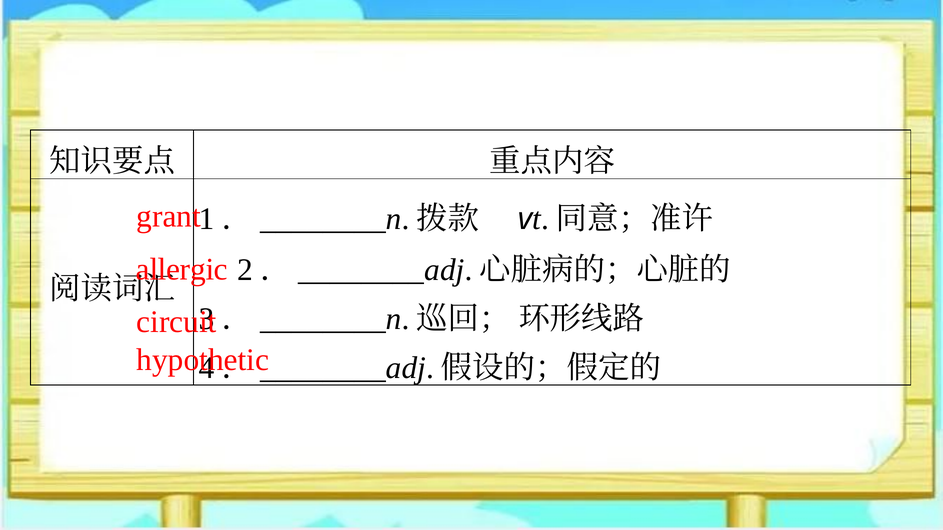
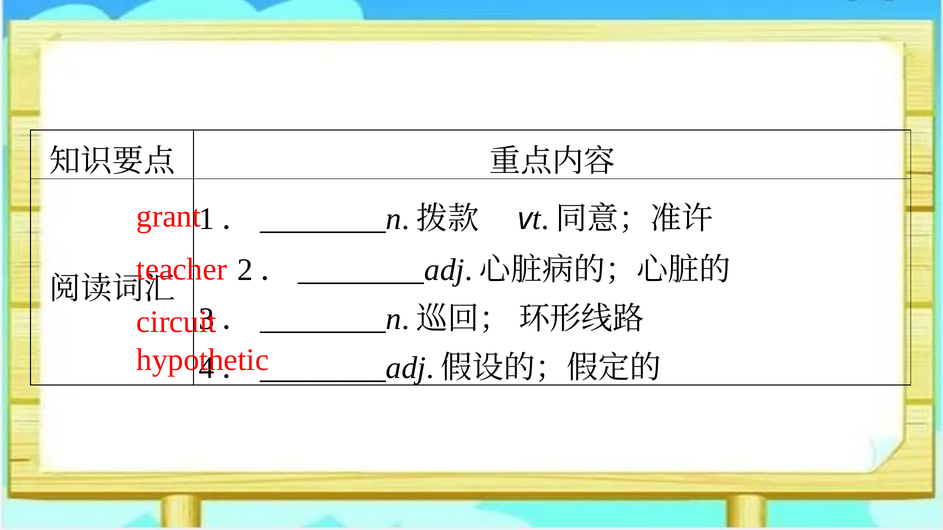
allergic: allergic -> teacher (182, 270)
